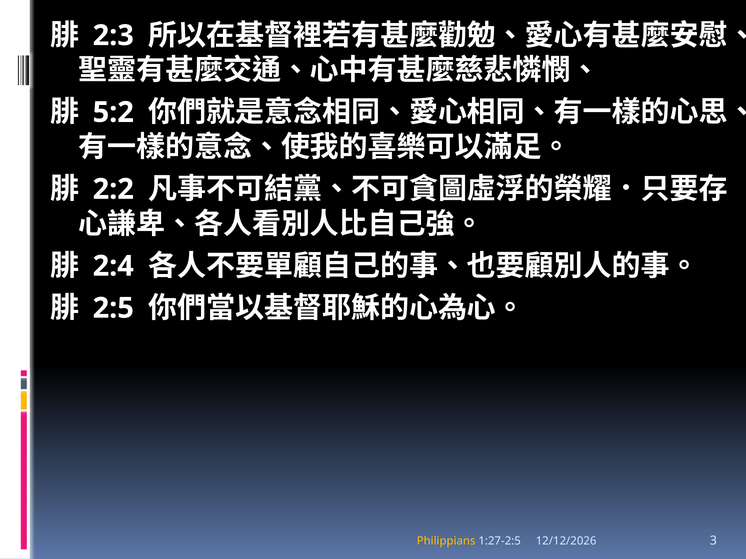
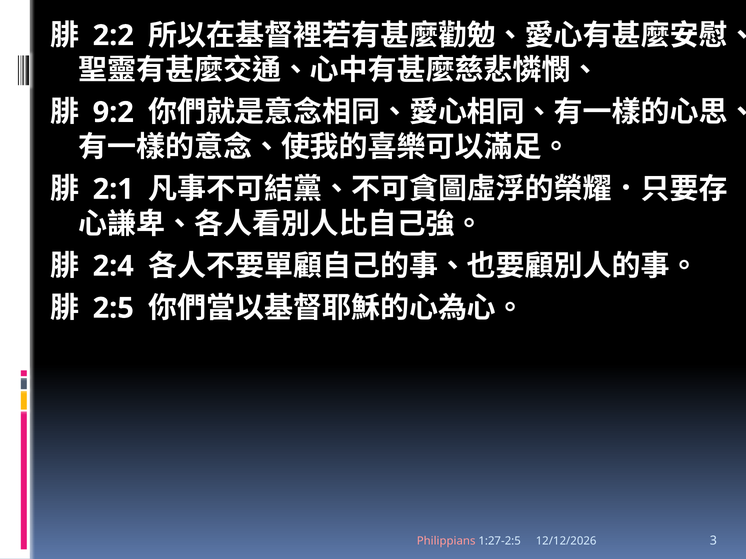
2:3: 2:3 -> 2:2 (113, 36)
5:2: 5:2 -> 9:2 (113, 112)
2:2: 2:2 -> 2:1 (113, 189)
Philippians colour: yellow -> pink (446, 542)
